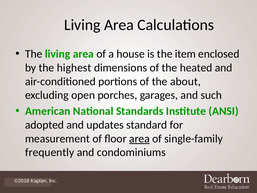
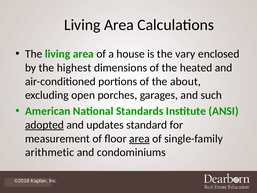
item: item -> vary (185, 54)
adopted underline: none -> present (44, 125)
frequently: frequently -> arithmetic (50, 152)
